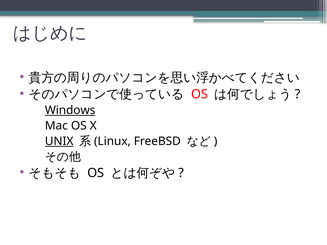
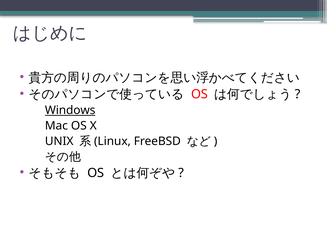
UNIX underline: present -> none (59, 141)
